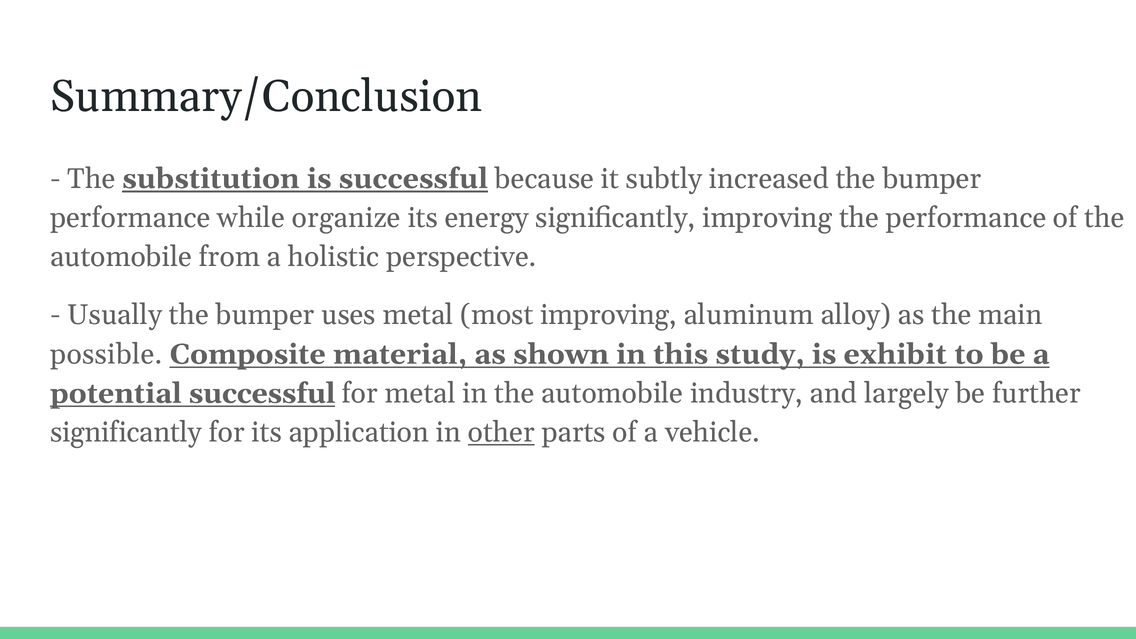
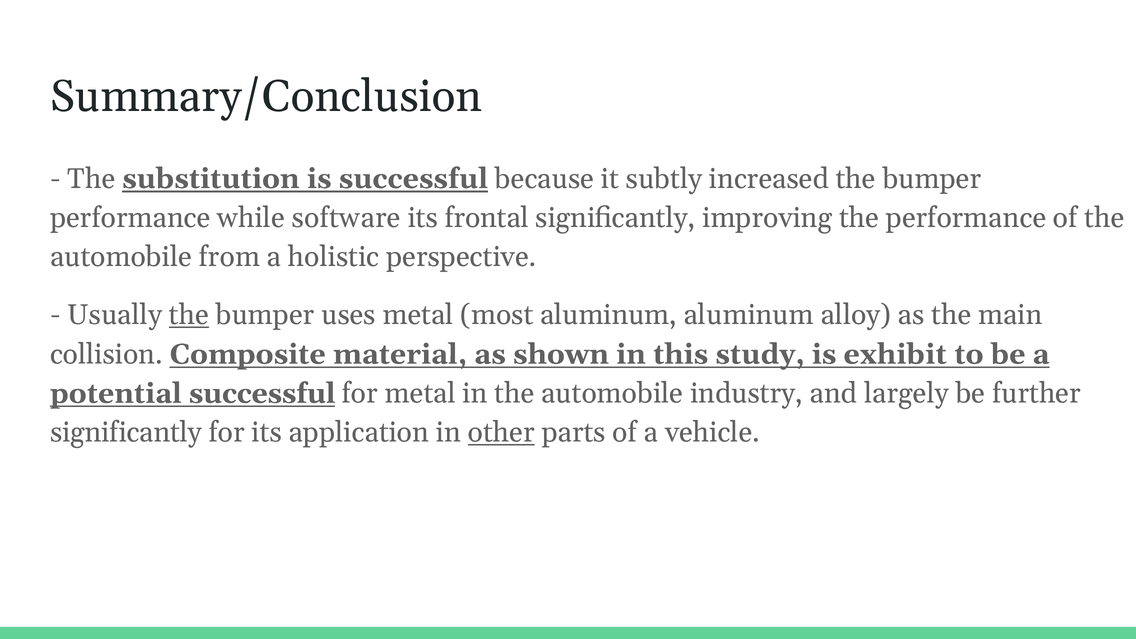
organize: organize -> software (346, 218)
energy: energy -> frontal (487, 218)
the underline: none -> present (189, 315)
most improving: improving -> aluminum (609, 315)
possible: possible -> collision (106, 354)
